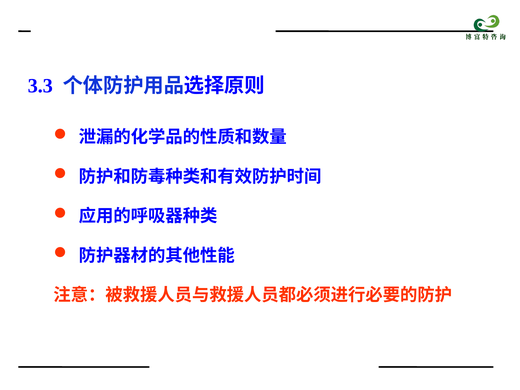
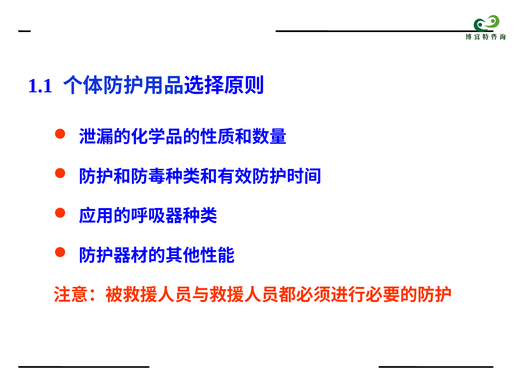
3.3: 3.3 -> 1.1 (40, 86)
